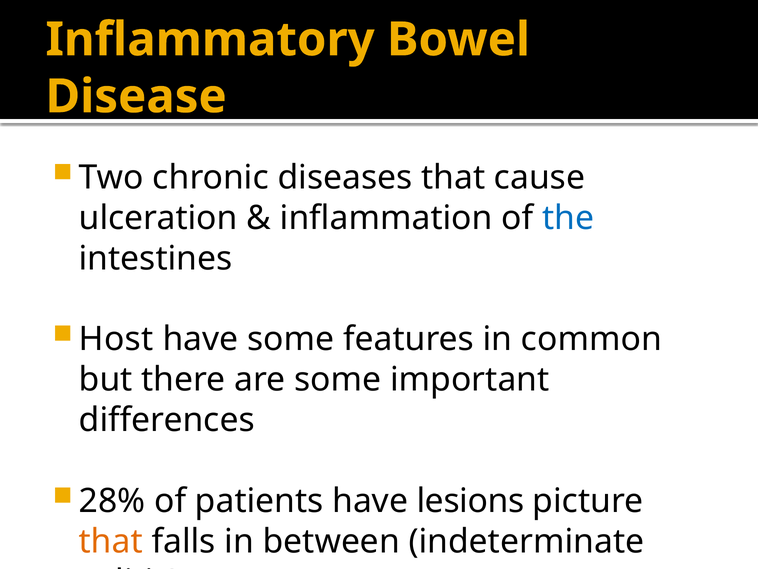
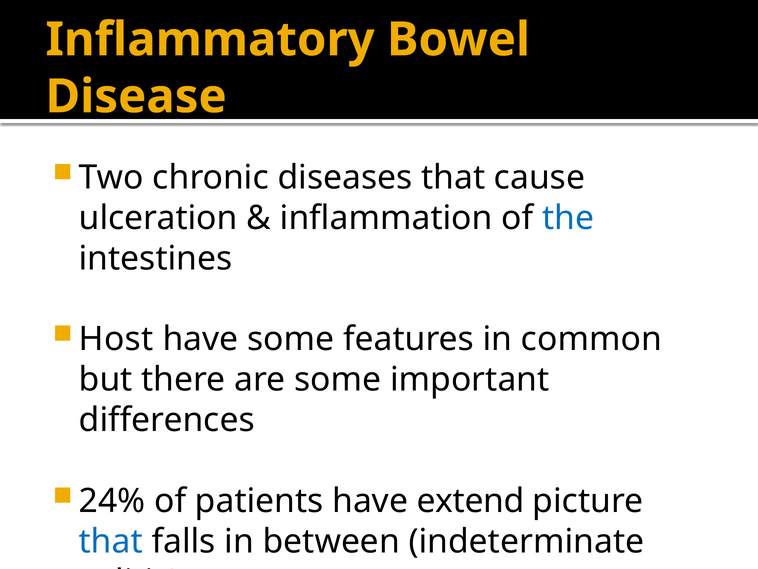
28%: 28% -> 24% (112, 501)
lesions: lesions -> extend (470, 501)
that colour: orange -> blue (111, 541)
